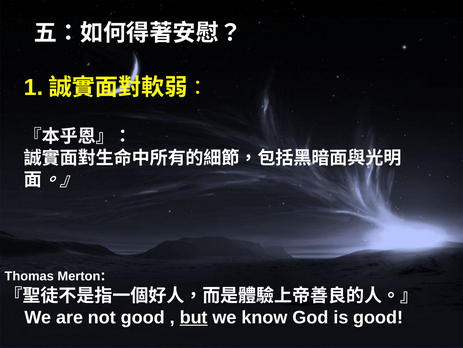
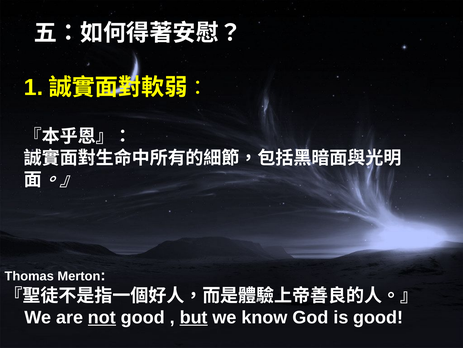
not underline: none -> present (102, 317)
